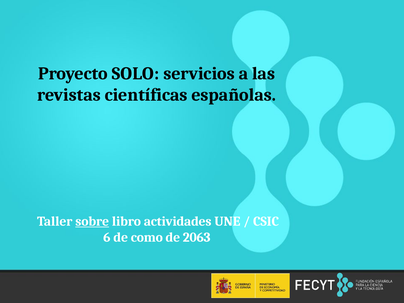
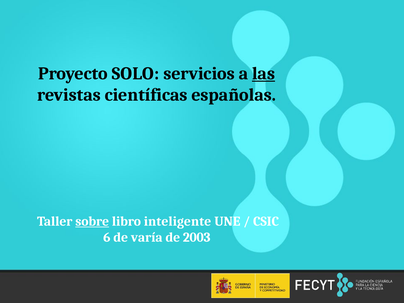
las underline: none -> present (264, 73)
actividades: actividades -> inteligente (178, 221)
como: como -> varía (147, 237)
2063: 2063 -> 2003 (197, 237)
